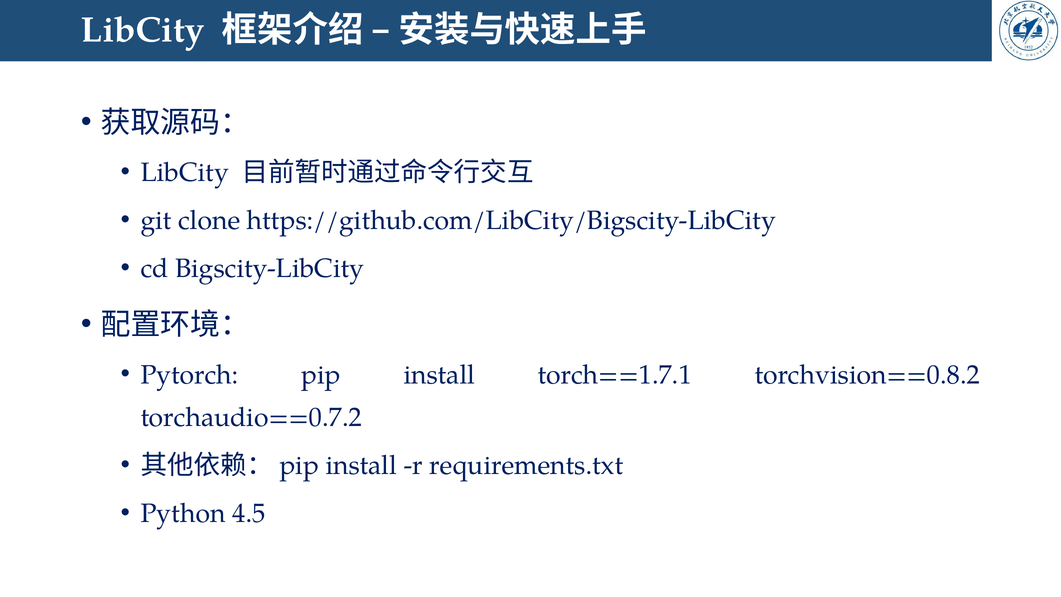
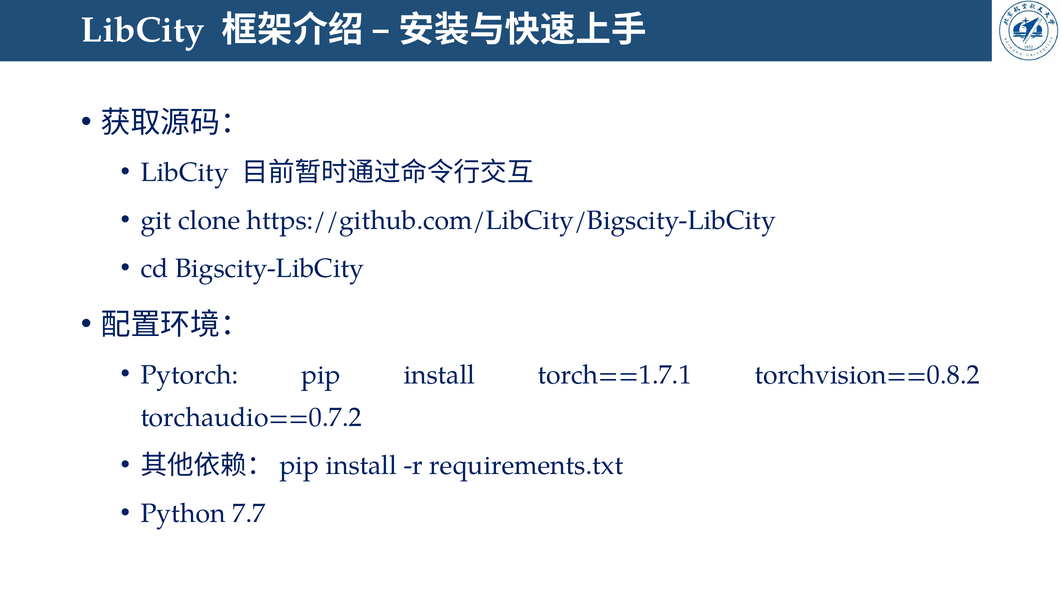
4.5: 4.5 -> 7.7 (249, 513)
